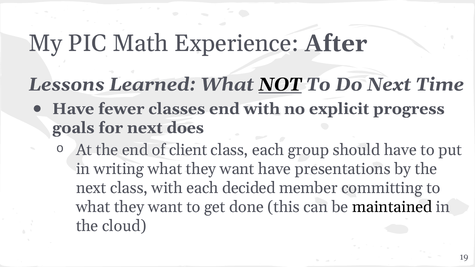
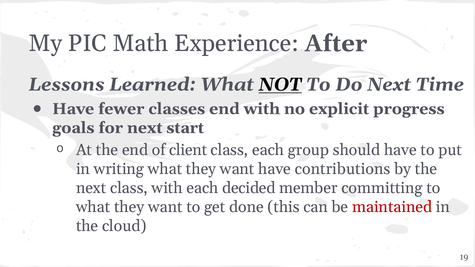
does: does -> start (185, 128)
presentations: presentations -> contributions (343, 169)
maintained colour: black -> red (392, 207)
